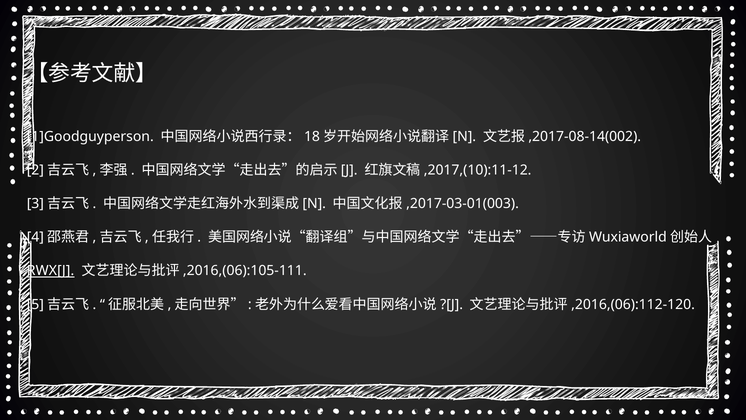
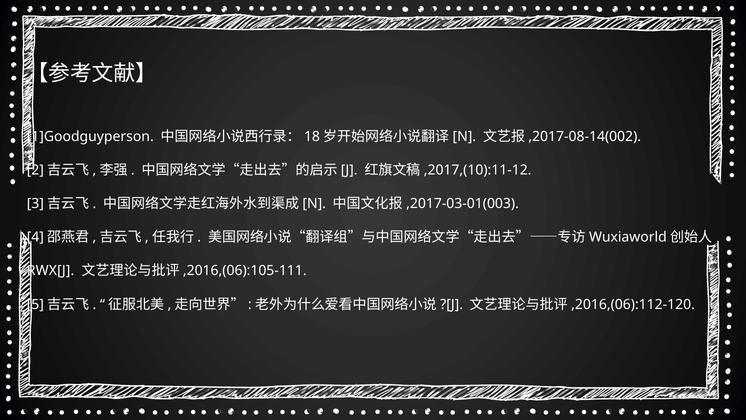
RWX[J underline: present -> none (51, 271)
